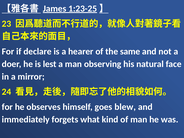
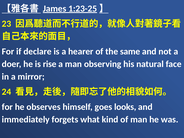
lest: lest -> rise (50, 64)
blew: blew -> looks (125, 107)
